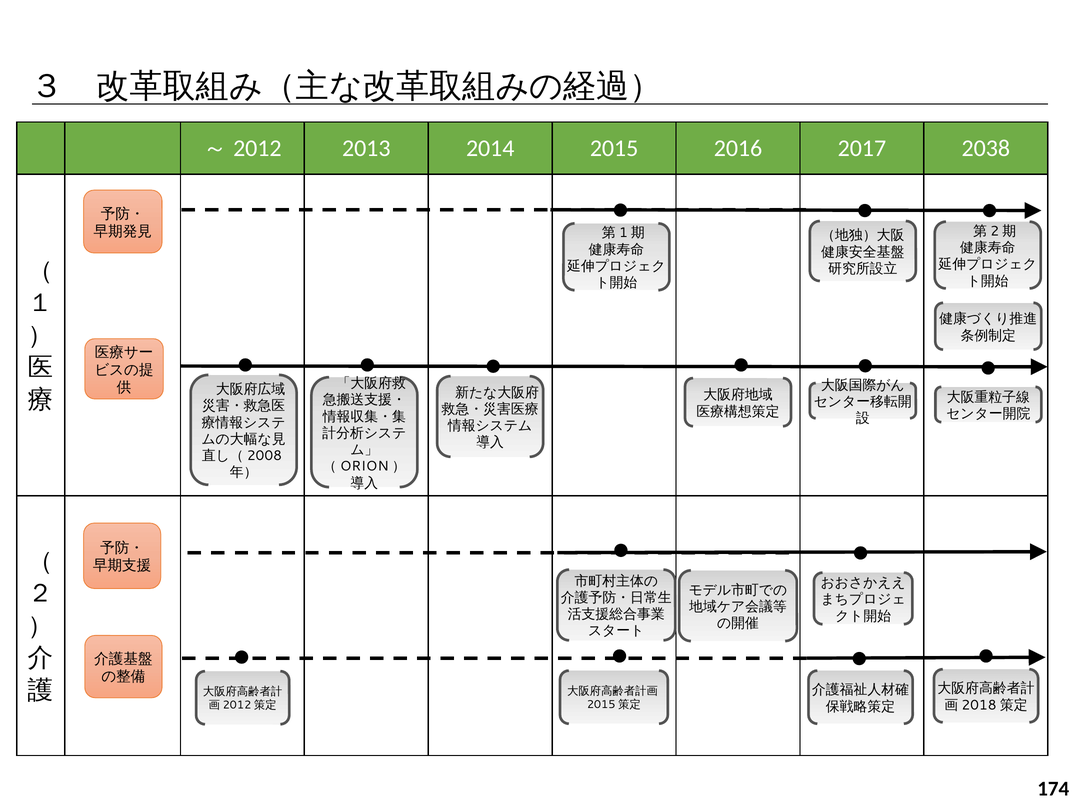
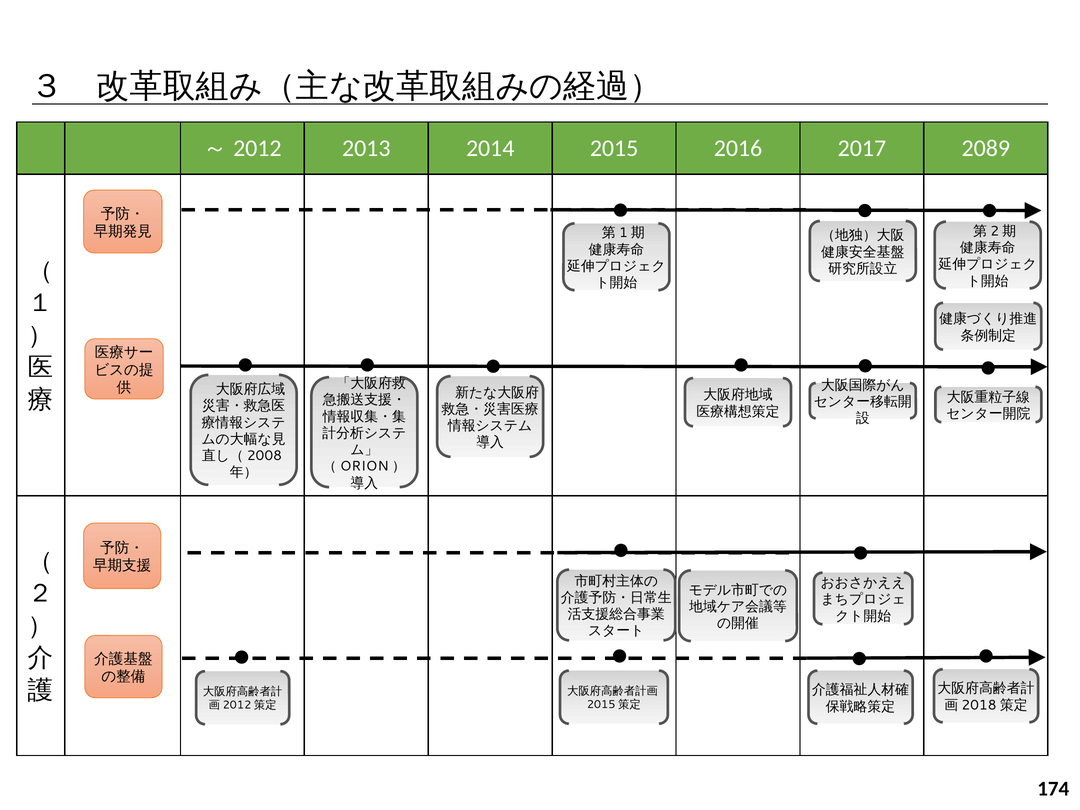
2038: 2038 -> 2089 (986, 148)
